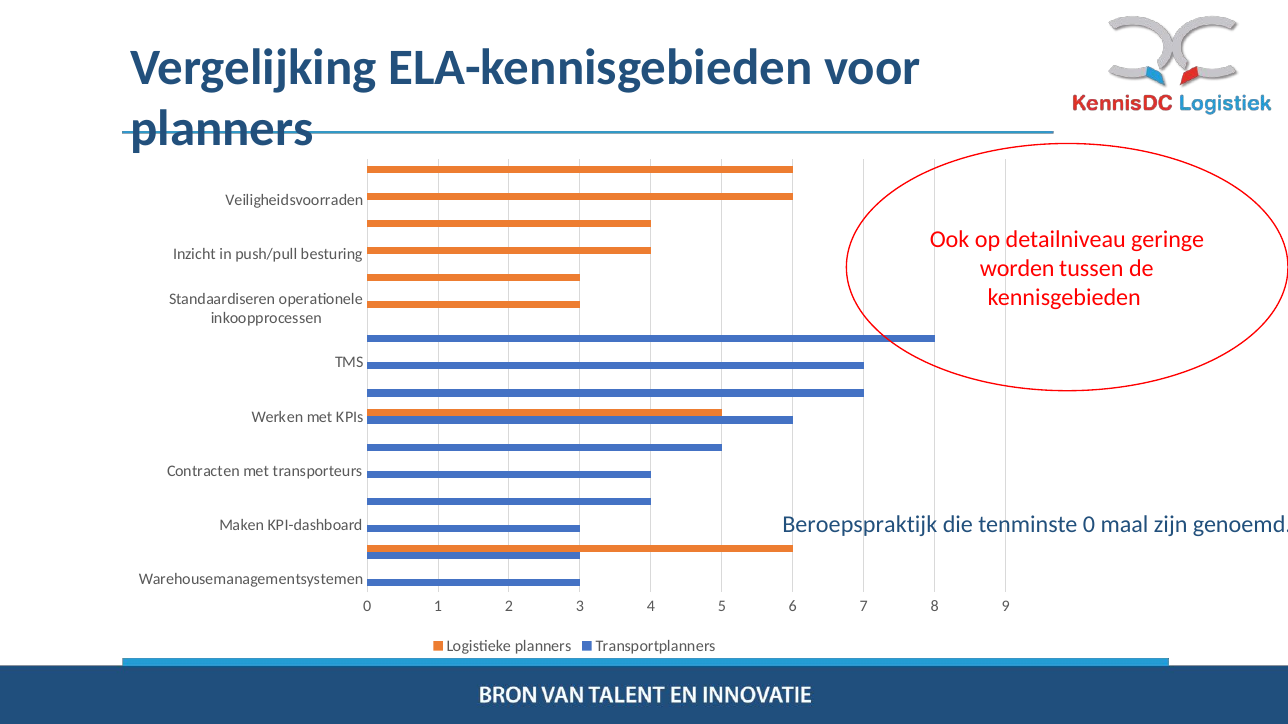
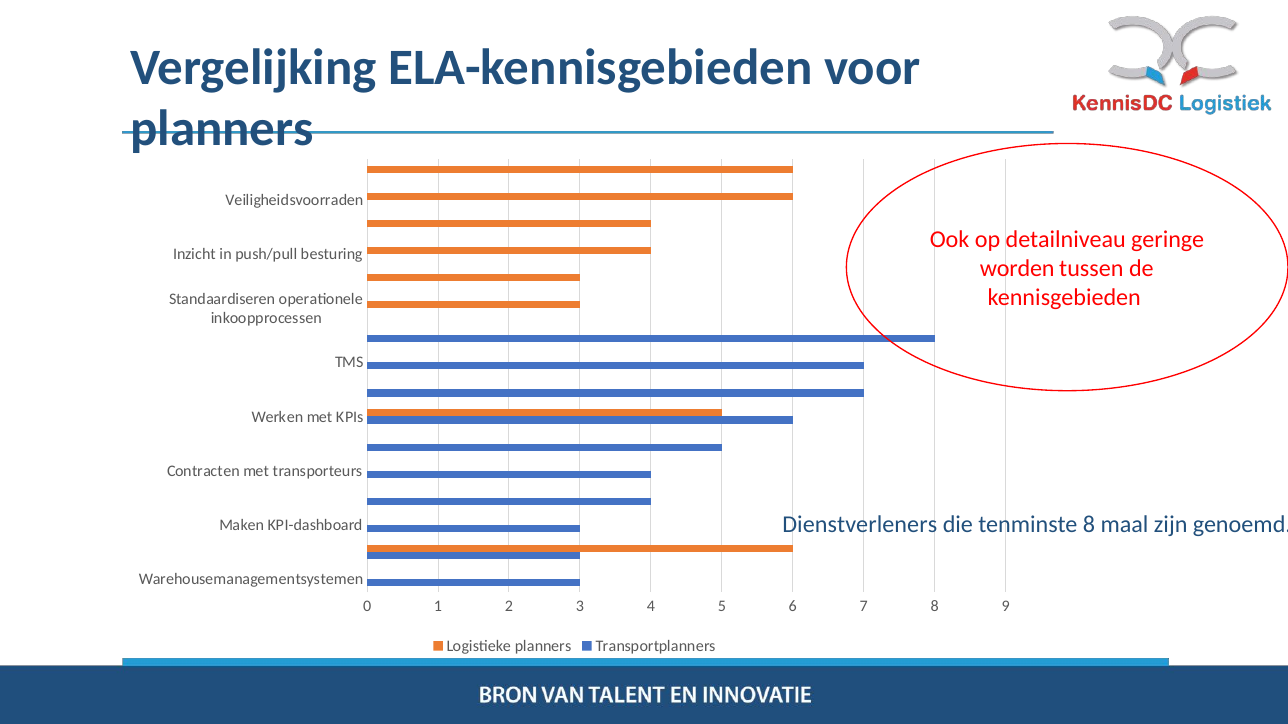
Beroepspraktijk: Beroepspraktijk -> Dienstverleners (860, 525)
tenminste 0: 0 -> 8 (1089, 525)
